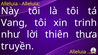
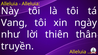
trinh: trinh -> ngày (86, 23)
thưa: thưa -> thân (86, 35)
